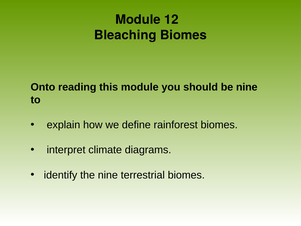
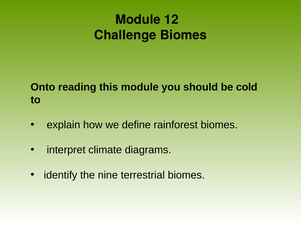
Bleaching: Bleaching -> Challenge (125, 35)
be nine: nine -> cold (247, 87)
